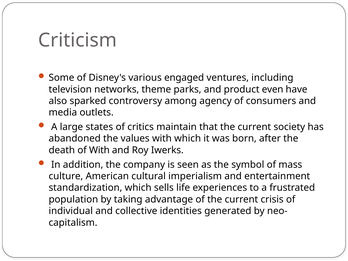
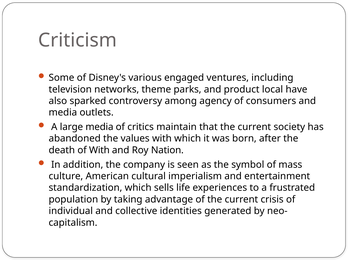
even: even -> local (273, 89)
large states: states -> media (99, 127)
Iwerks: Iwerks -> Nation (167, 150)
